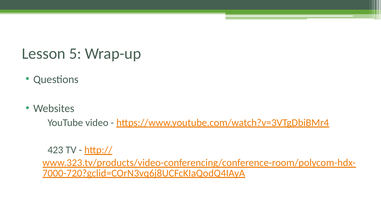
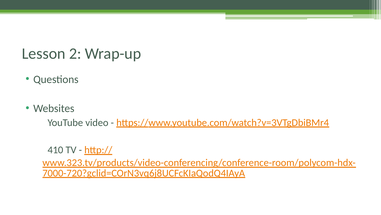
5: 5 -> 2 (75, 53)
423: 423 -> 410 (55, 150)
